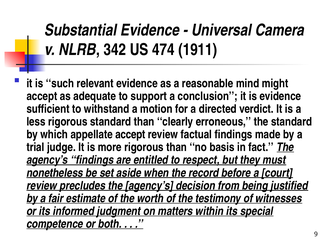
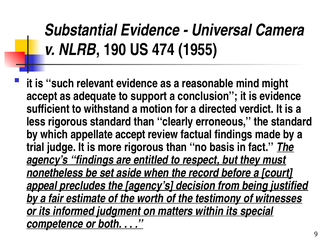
342: 342 -> 190 (115, 50)
1911: 1911 -> 1955 (198, 50)
review: review -> appeal (42, 186)
